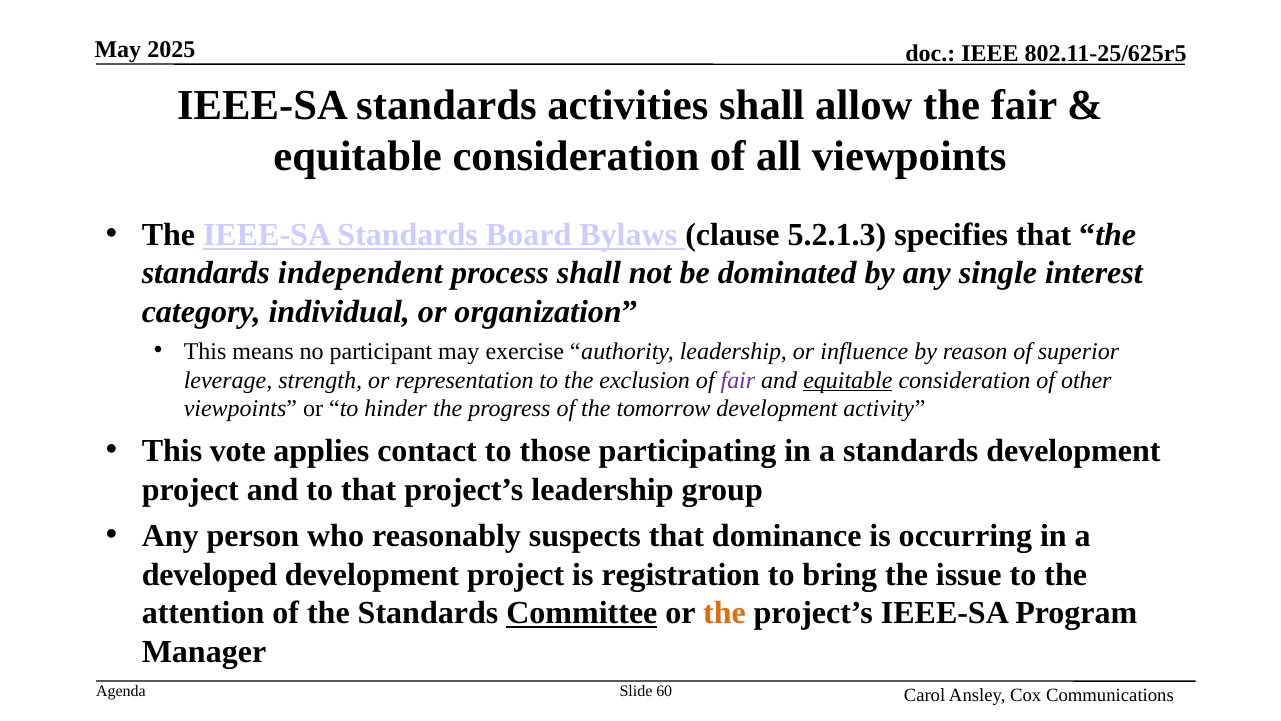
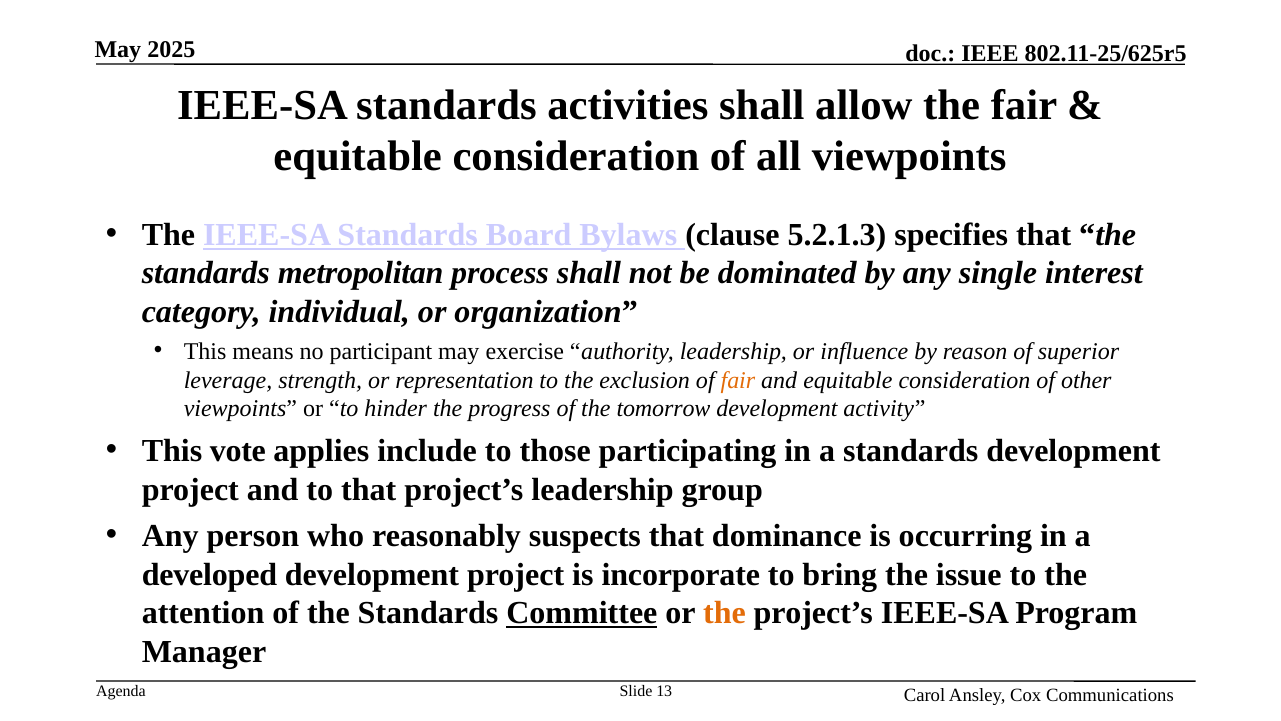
independent: independent -> metropolitan (361, 273)
fair colour: purple -> orange (738, 380)
equitable underline: present -> none (848, 380)
contact: contact -> include (427, 451)
registration: registration -> incorporate (681, 574)
60: 60 -> 13 (664, 691)
